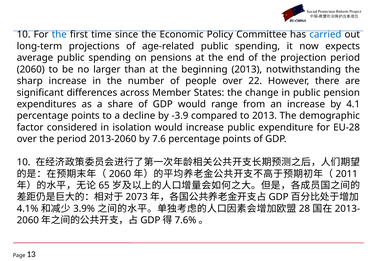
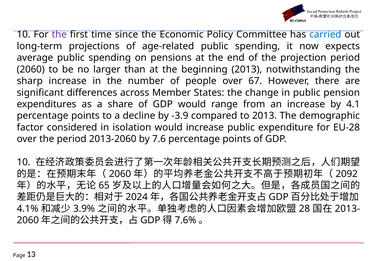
the colour: blue -> purple (59, 35)
22: 22 -> 67 (255, 81)
2011: 2011 -> 2092 (347, 174)
2073: 2073 -> 2024 (137, 197)
